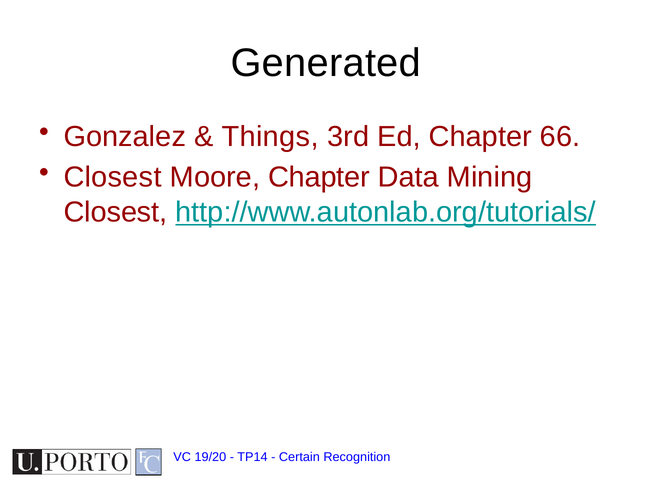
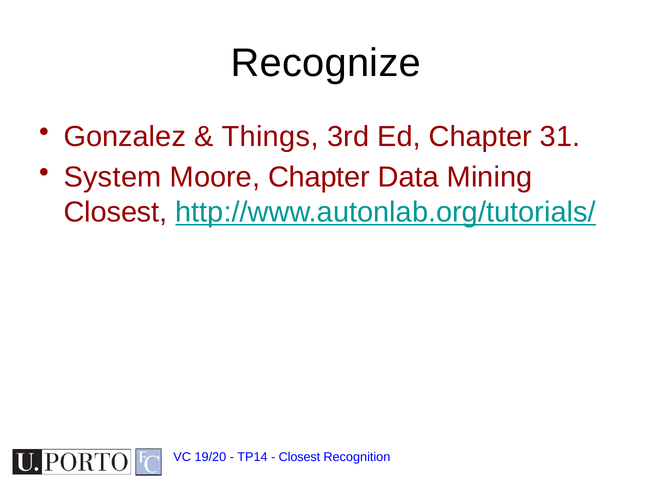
Generated: Generated -> Recognize (326, 63)
66: 66 -> 31 (560, 137)
Closest: Closest -> System (113, 177)
Certain: Certain -> Closest (299, 457)
